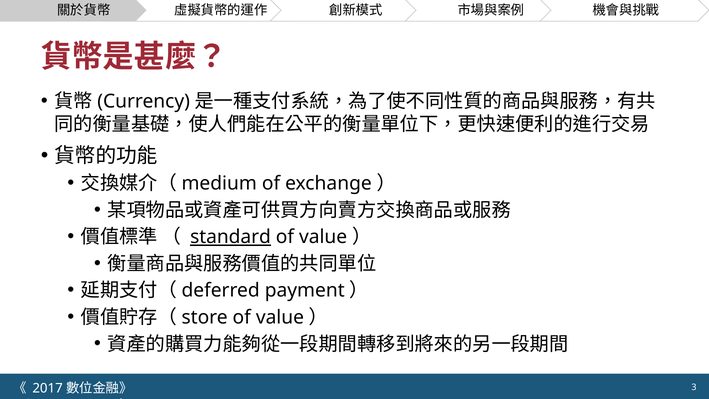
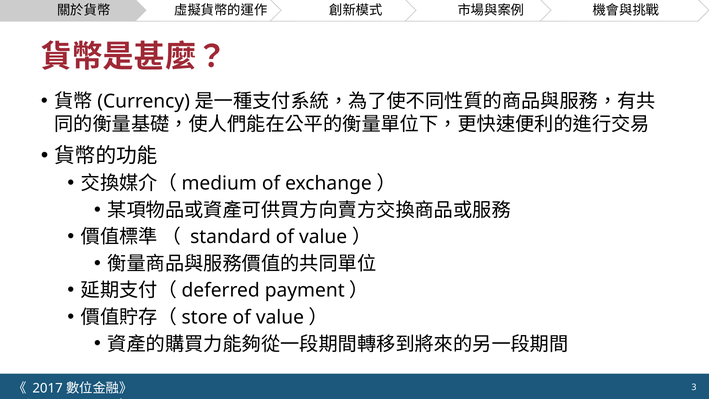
standard underline: present -> none (231, 237)
